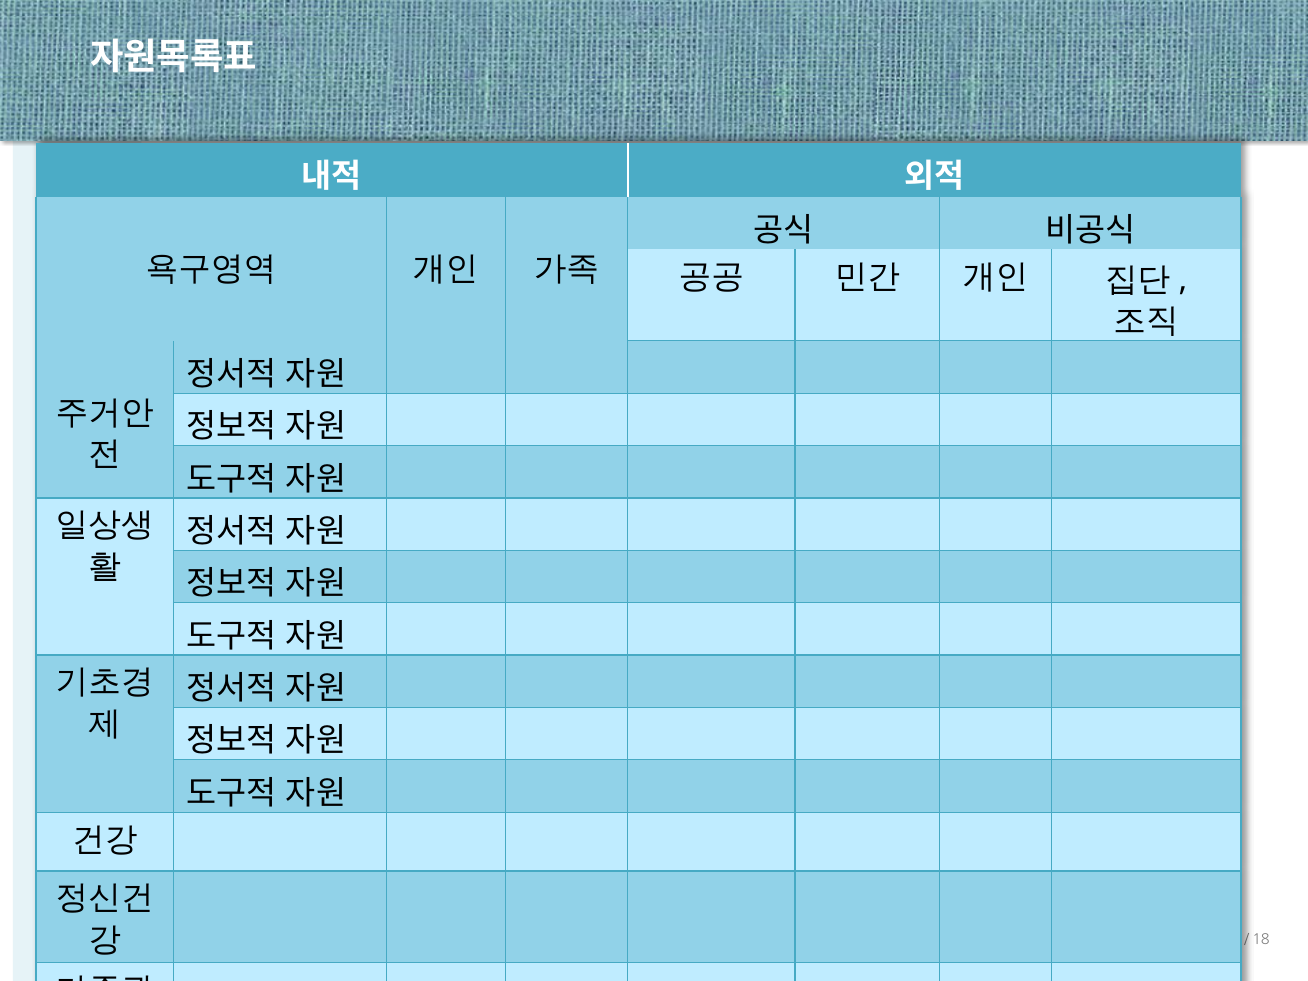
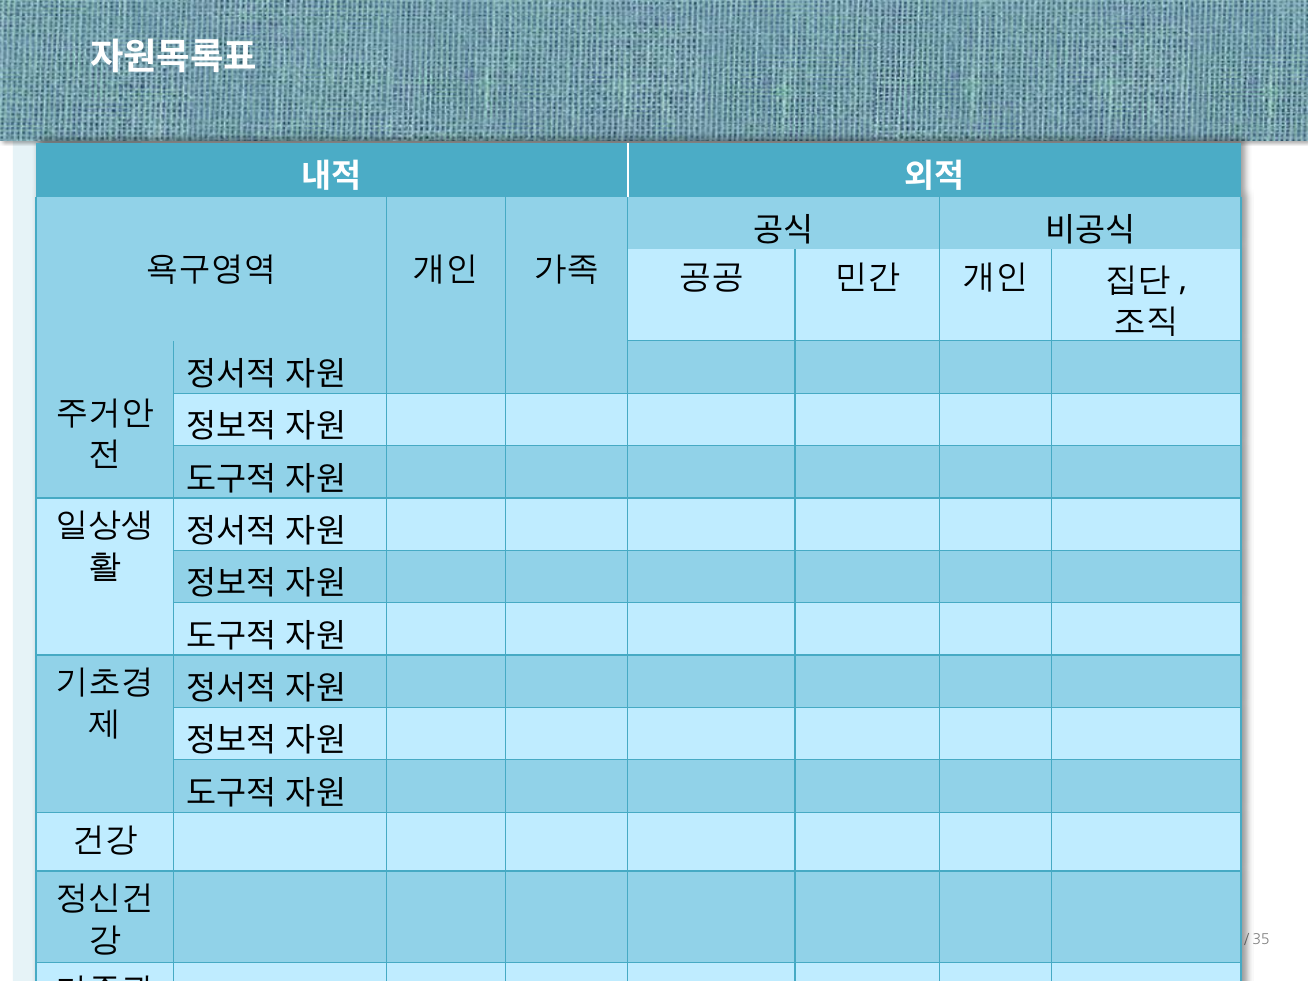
18: 18 -> 35 (1261, 939)
